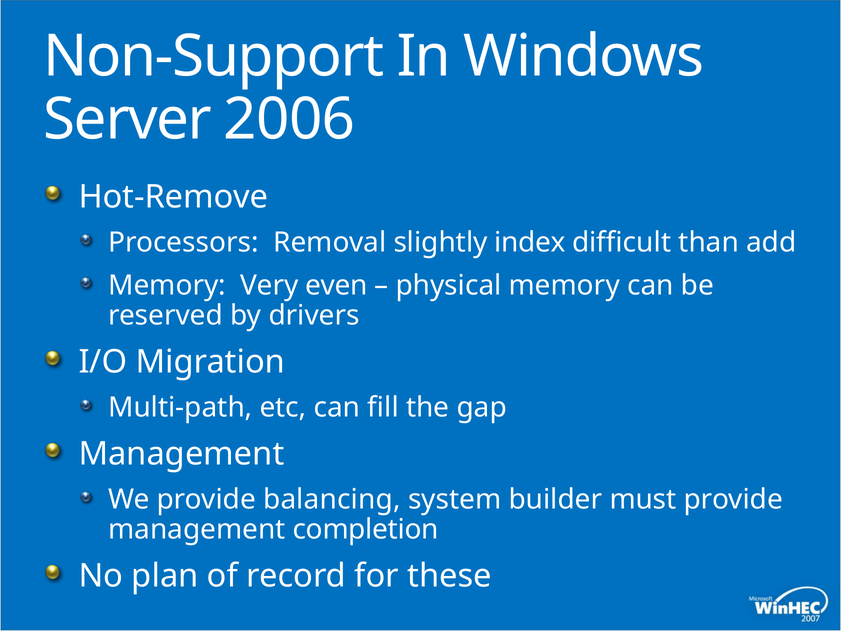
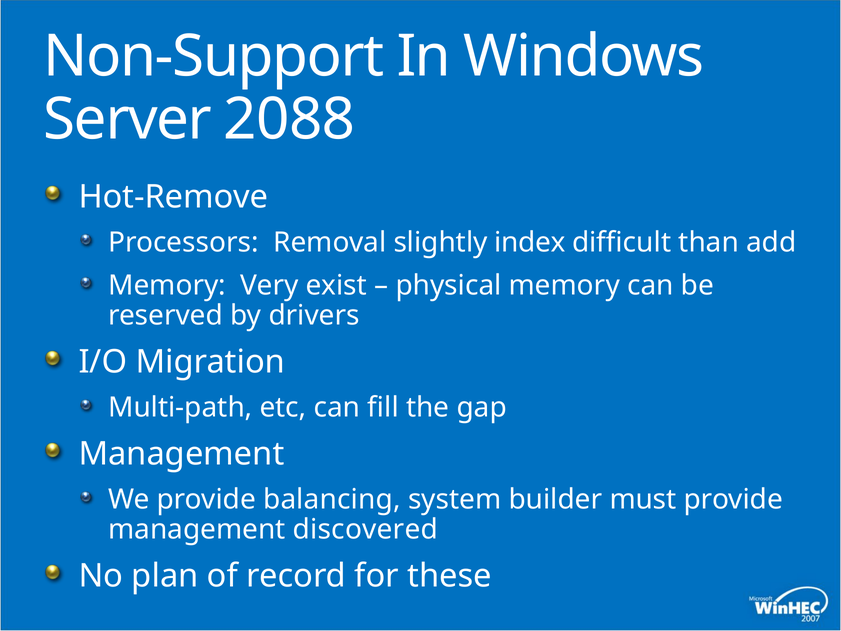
2006: 2006 -> 2088 (289, 119)
even: even -> exist (336, 285)
completion: completion -> discovered (365, 530)
